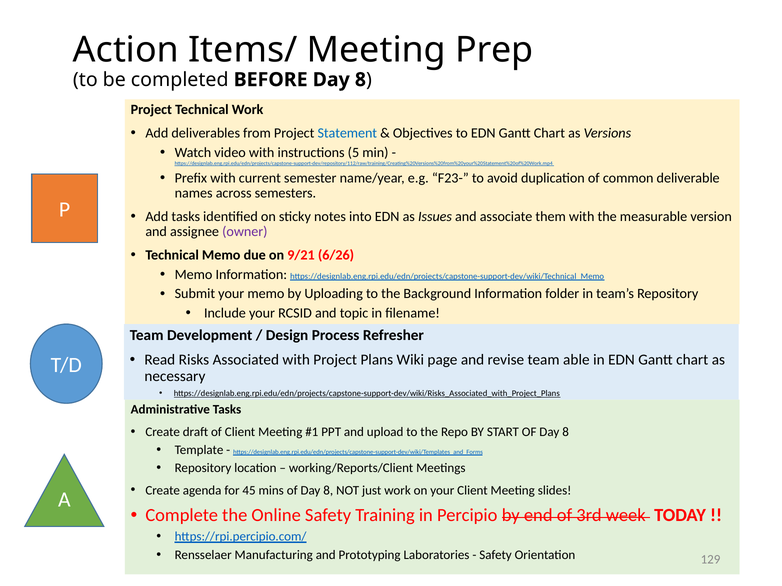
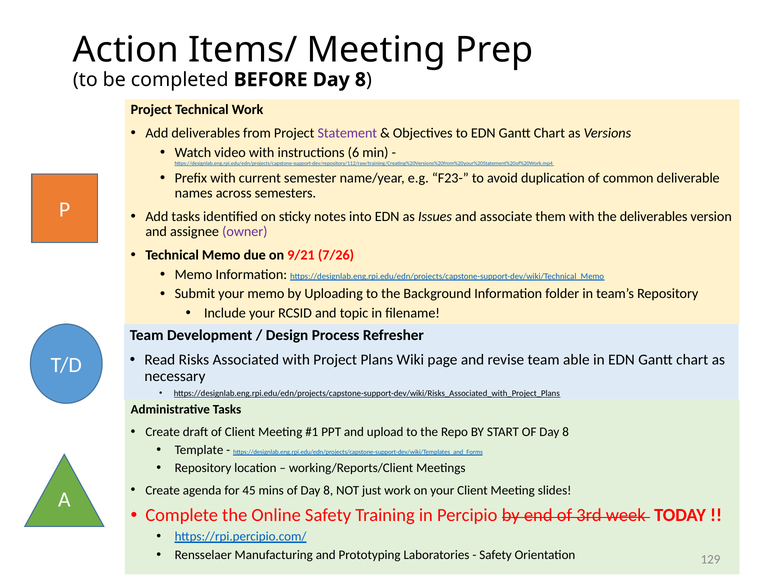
Statement colour: blue -> purple (347, 133)
5: 5 -> 6 (353, 153)
the measurable: measurable -> deliverables (654, 217)
6/26: 6/26 -> 7/26 (336, 255)
